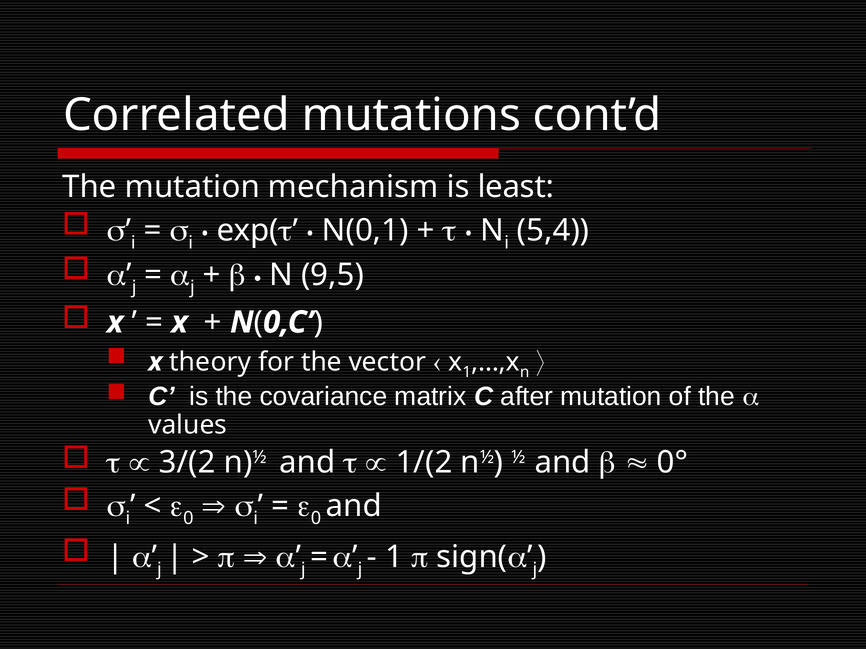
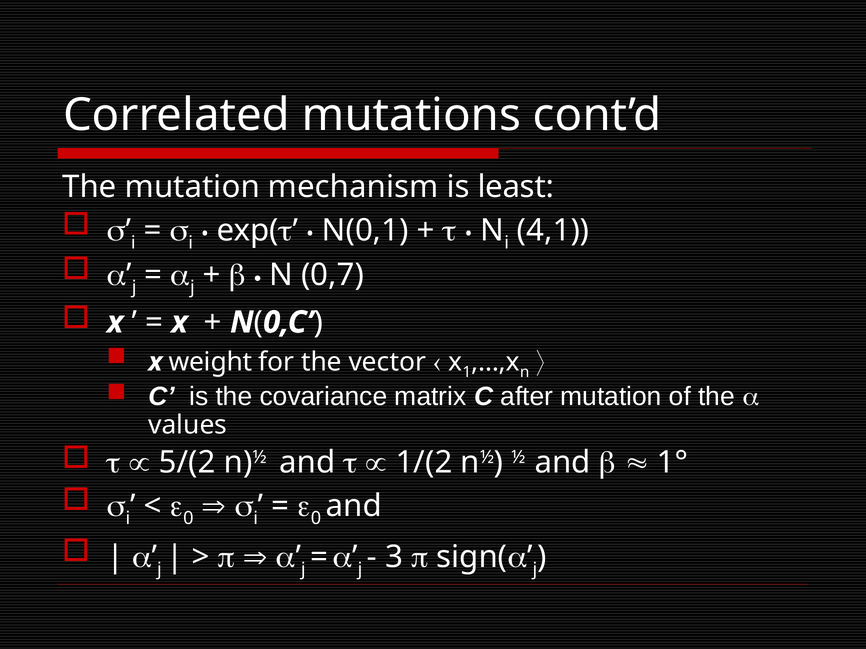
5,4: 5,4 -> 4,1 (553, 231)
9,5: 9,5 -> 0,7 (333, 275)
theory: theory -> weight (210, 362)
3/(2: 3/(2 -> 5/(2 (187, 463)
0°: 0° -> 1° (673, 463)
1: 1 -> 3 (394, 557)
